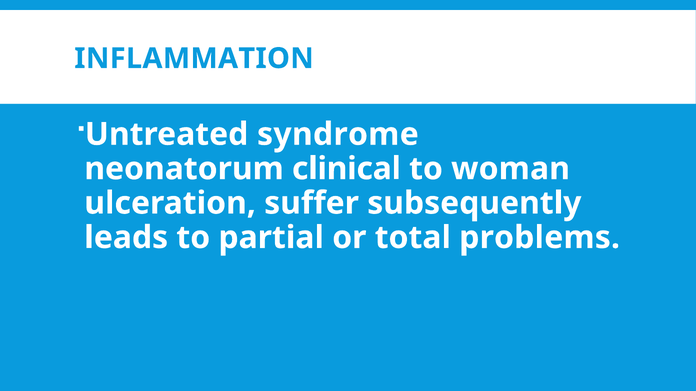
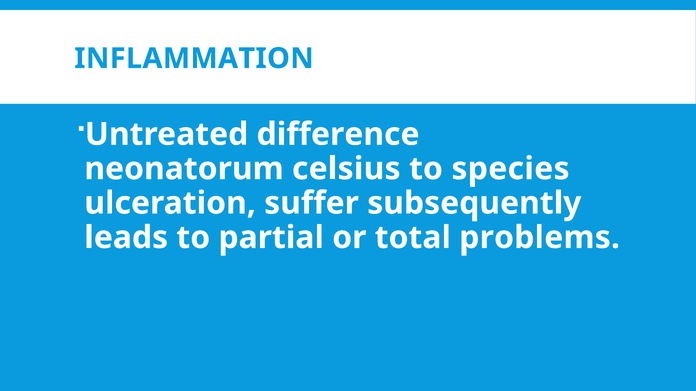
syndrome: syndrome -> difference (338, 134)
clinical: clinical -> celsius (346, 169)
woman: woman -> species (511, 169)
